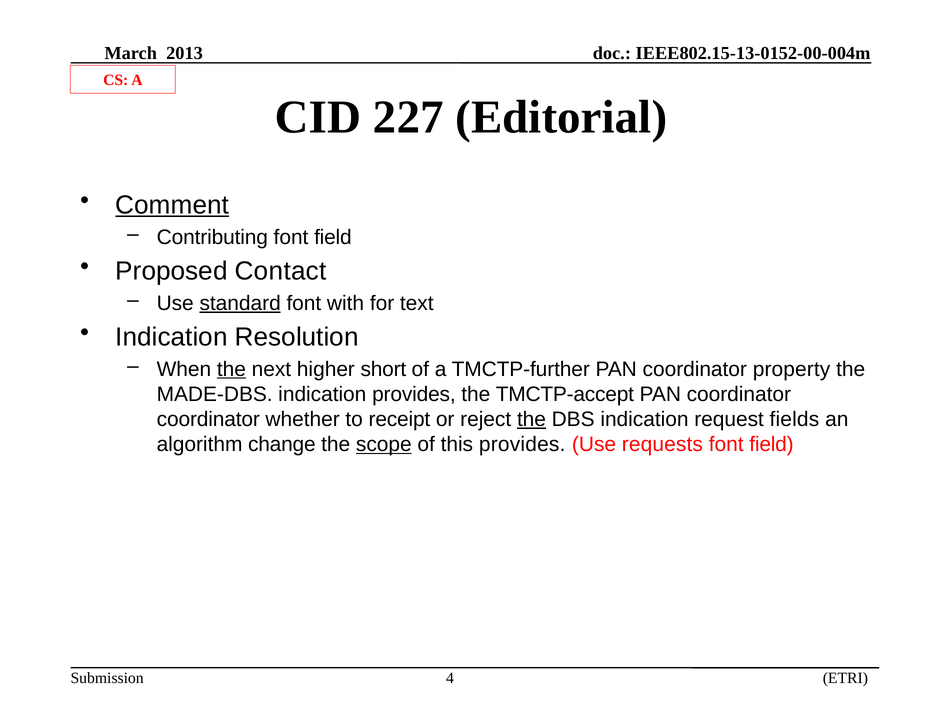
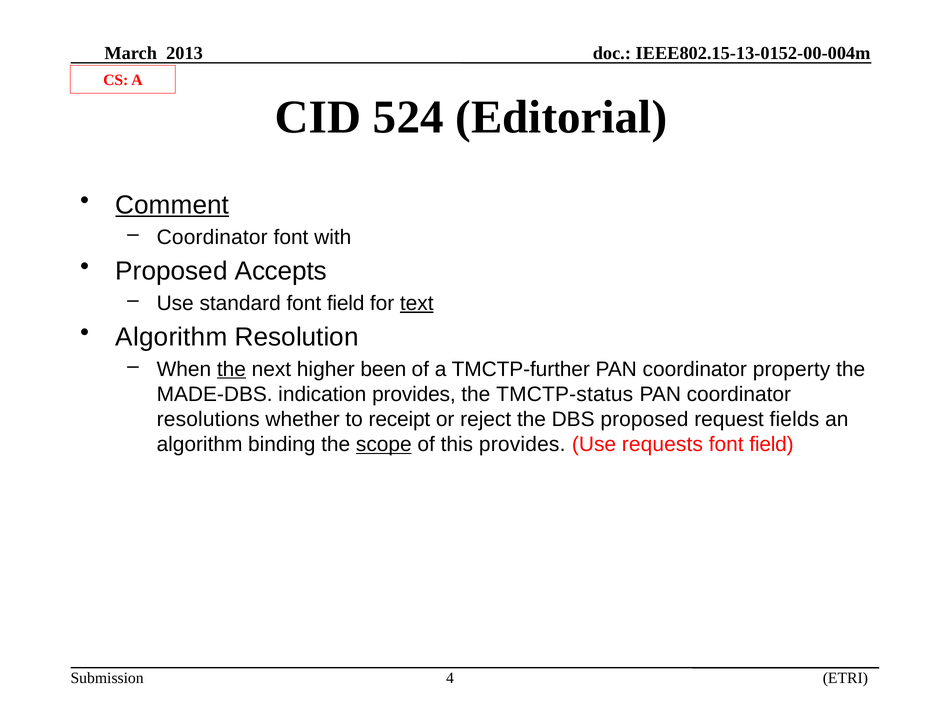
227: 227 -> 524 (408, 117)
Contributing: Contributing -> Coordinator (212, 237)
field: field -> with (333, 237)
Contact: Contact -> Accepts (281, 271)
standard underline: present -> none (240, 303)
with: with -> field (346, 303)
text underline: none -> present (417, 303)
Indication: Indication -> Algorithm (171, 337)
short: short -> been (383, 369)
TMCTP-accept: TMCTP-accept -> TMCTP-status (565, 394)
coordinator: coordinator -> resolutions (208, 419)
the underline: present -> none (531, 419)
DBS indication: indication -> proposed (644, 419)
change: change -> binding (282, 444)
